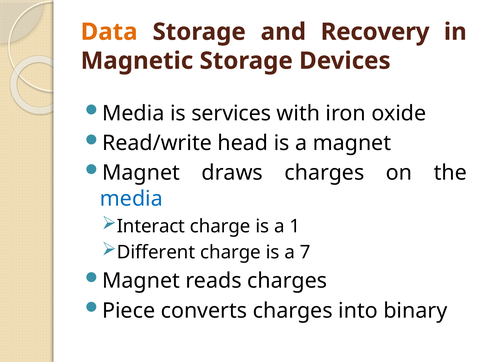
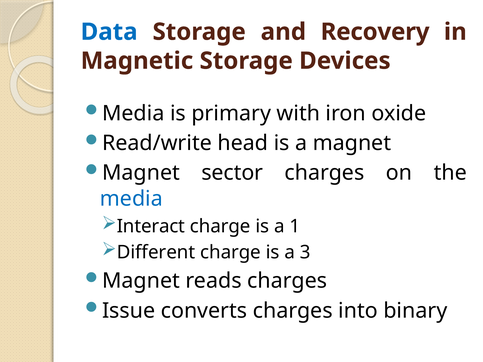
Data colour: orange -> blue (109, 32)
services: services -> primary (231, 113)
draws: draws -> sector (232, 173)
7: 7 -> 3 (305, 253)
Piece: Piece -> Issue (129, 311)
